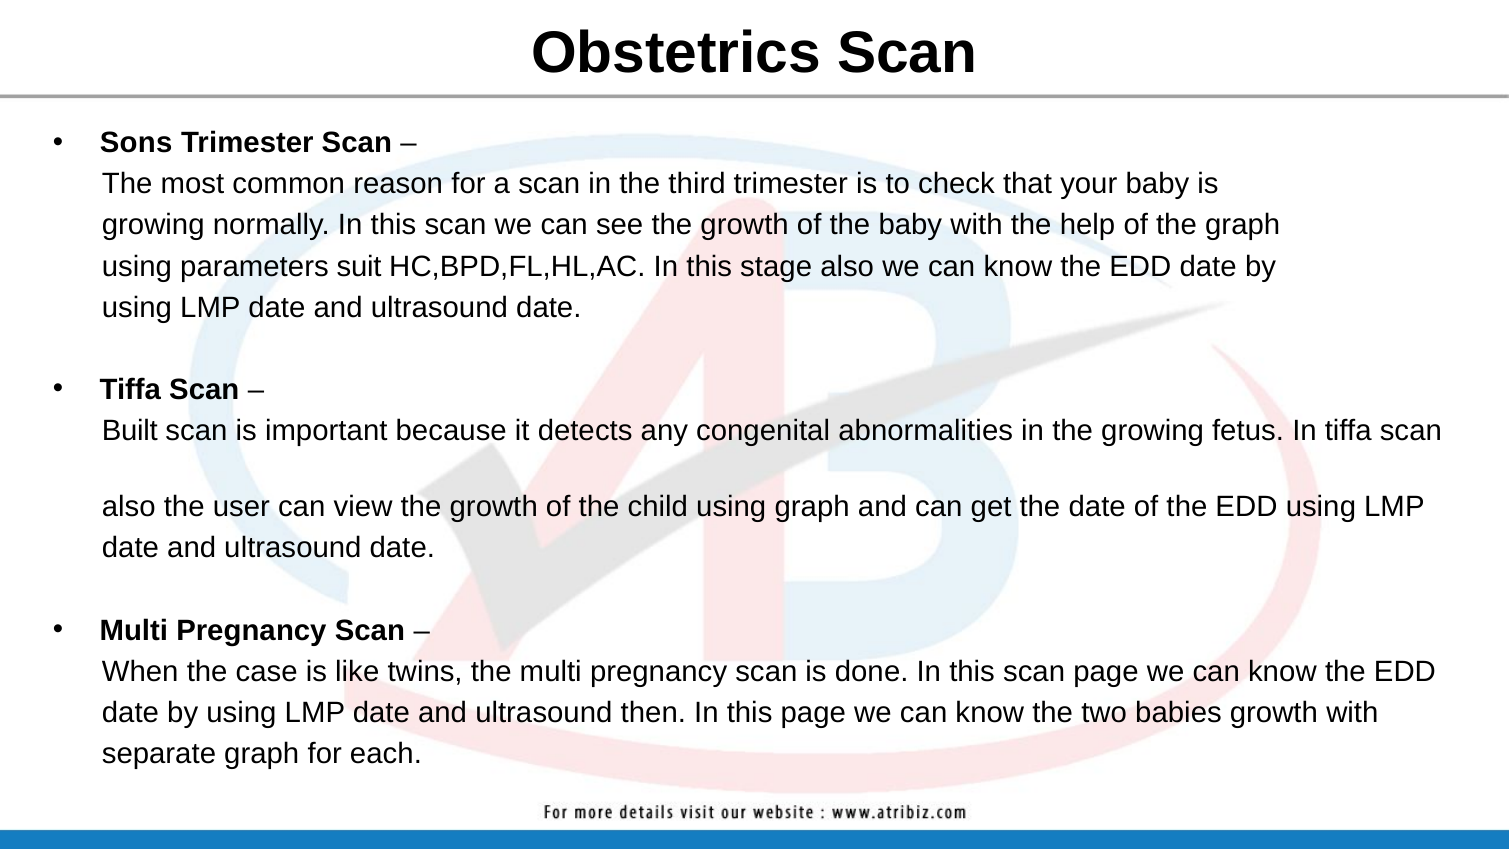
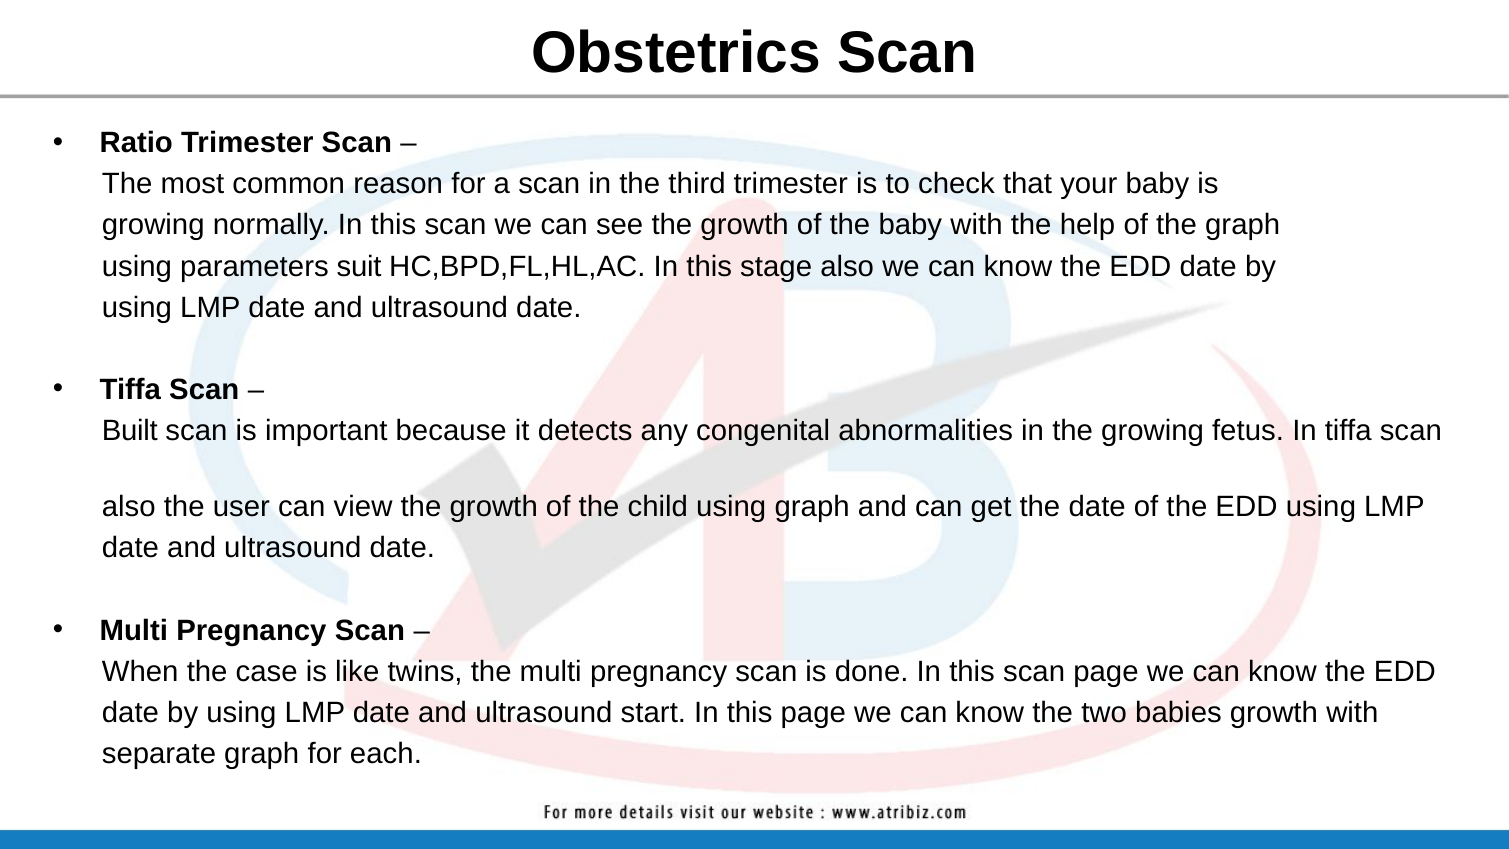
Sons: Sons -> Ratio (136, 143)
then: then -> start (653, 713)
